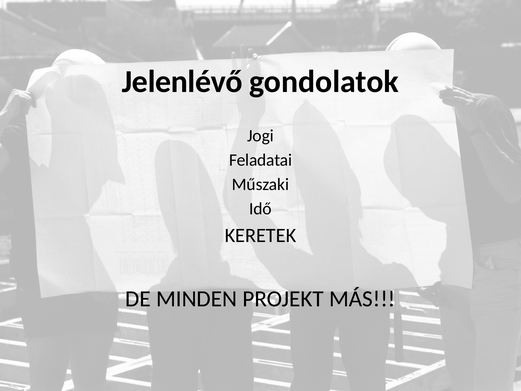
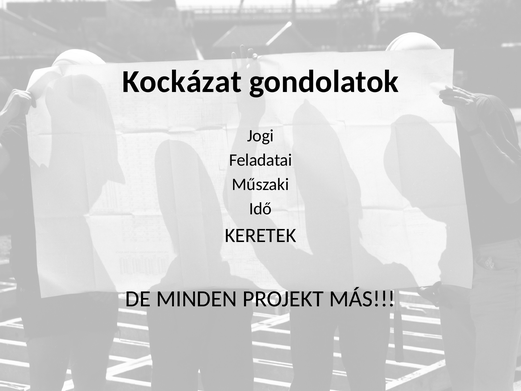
Jelenlévő: Jelenlévő -> Kockázat (182, 82)
